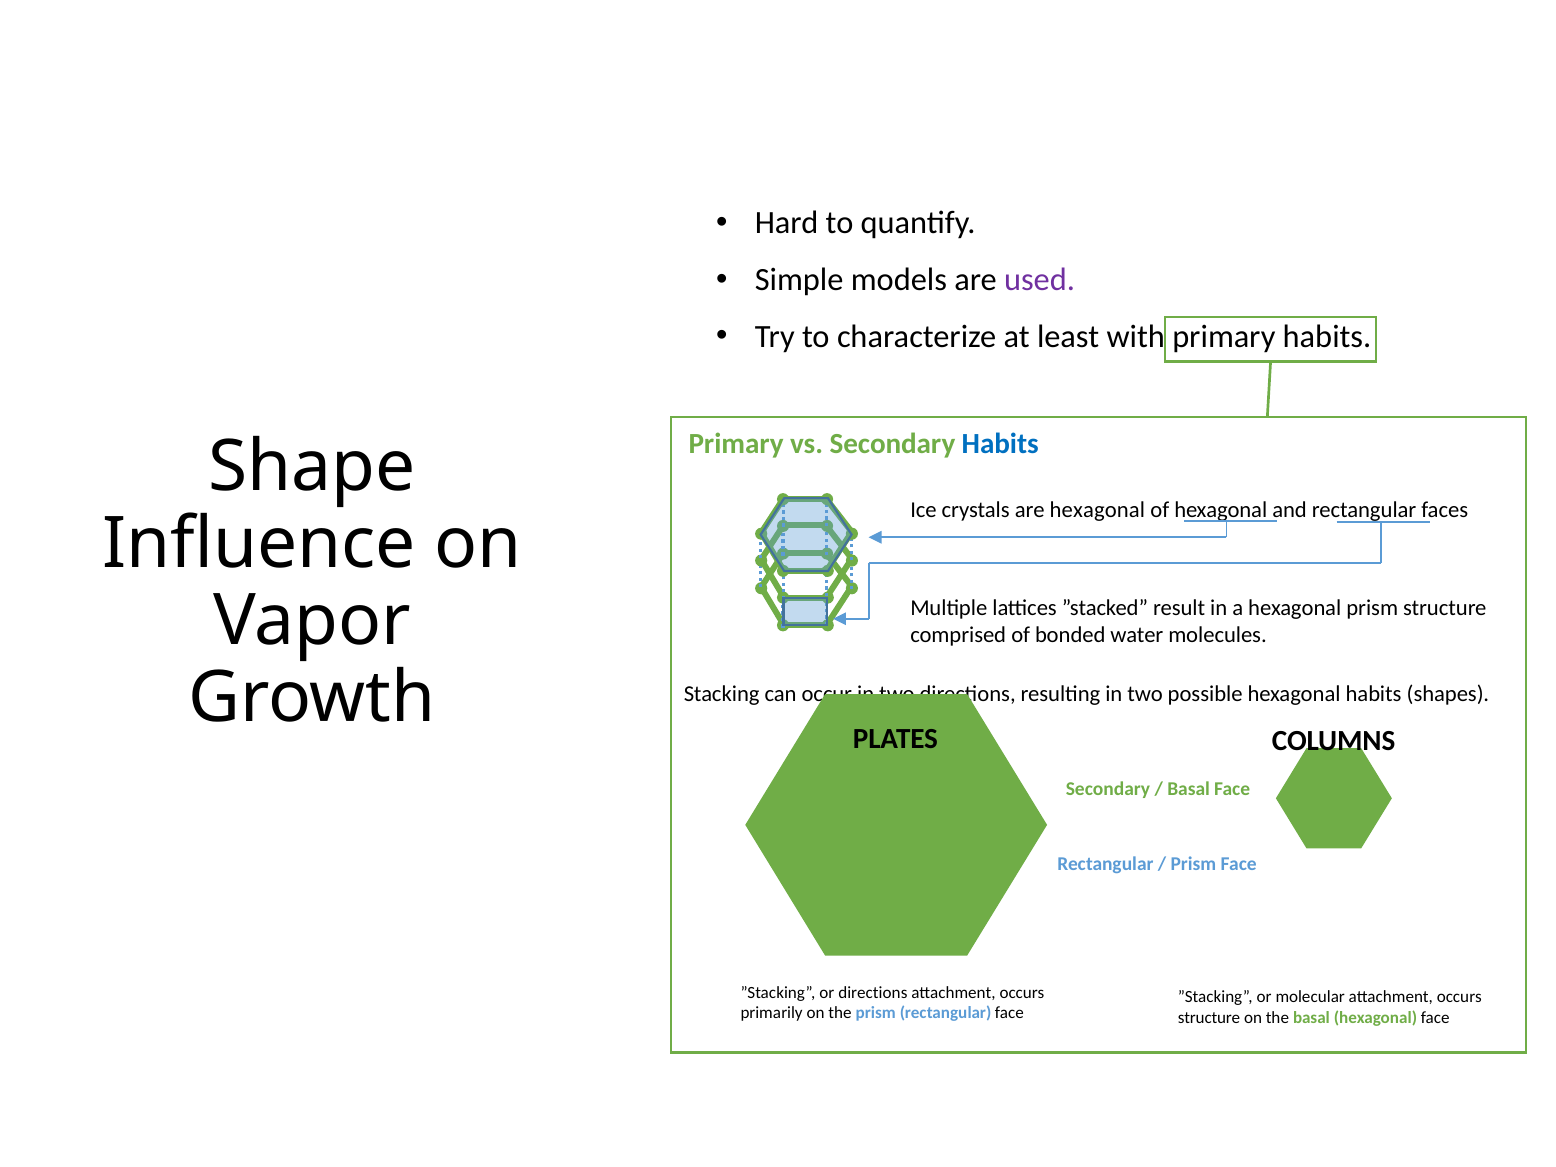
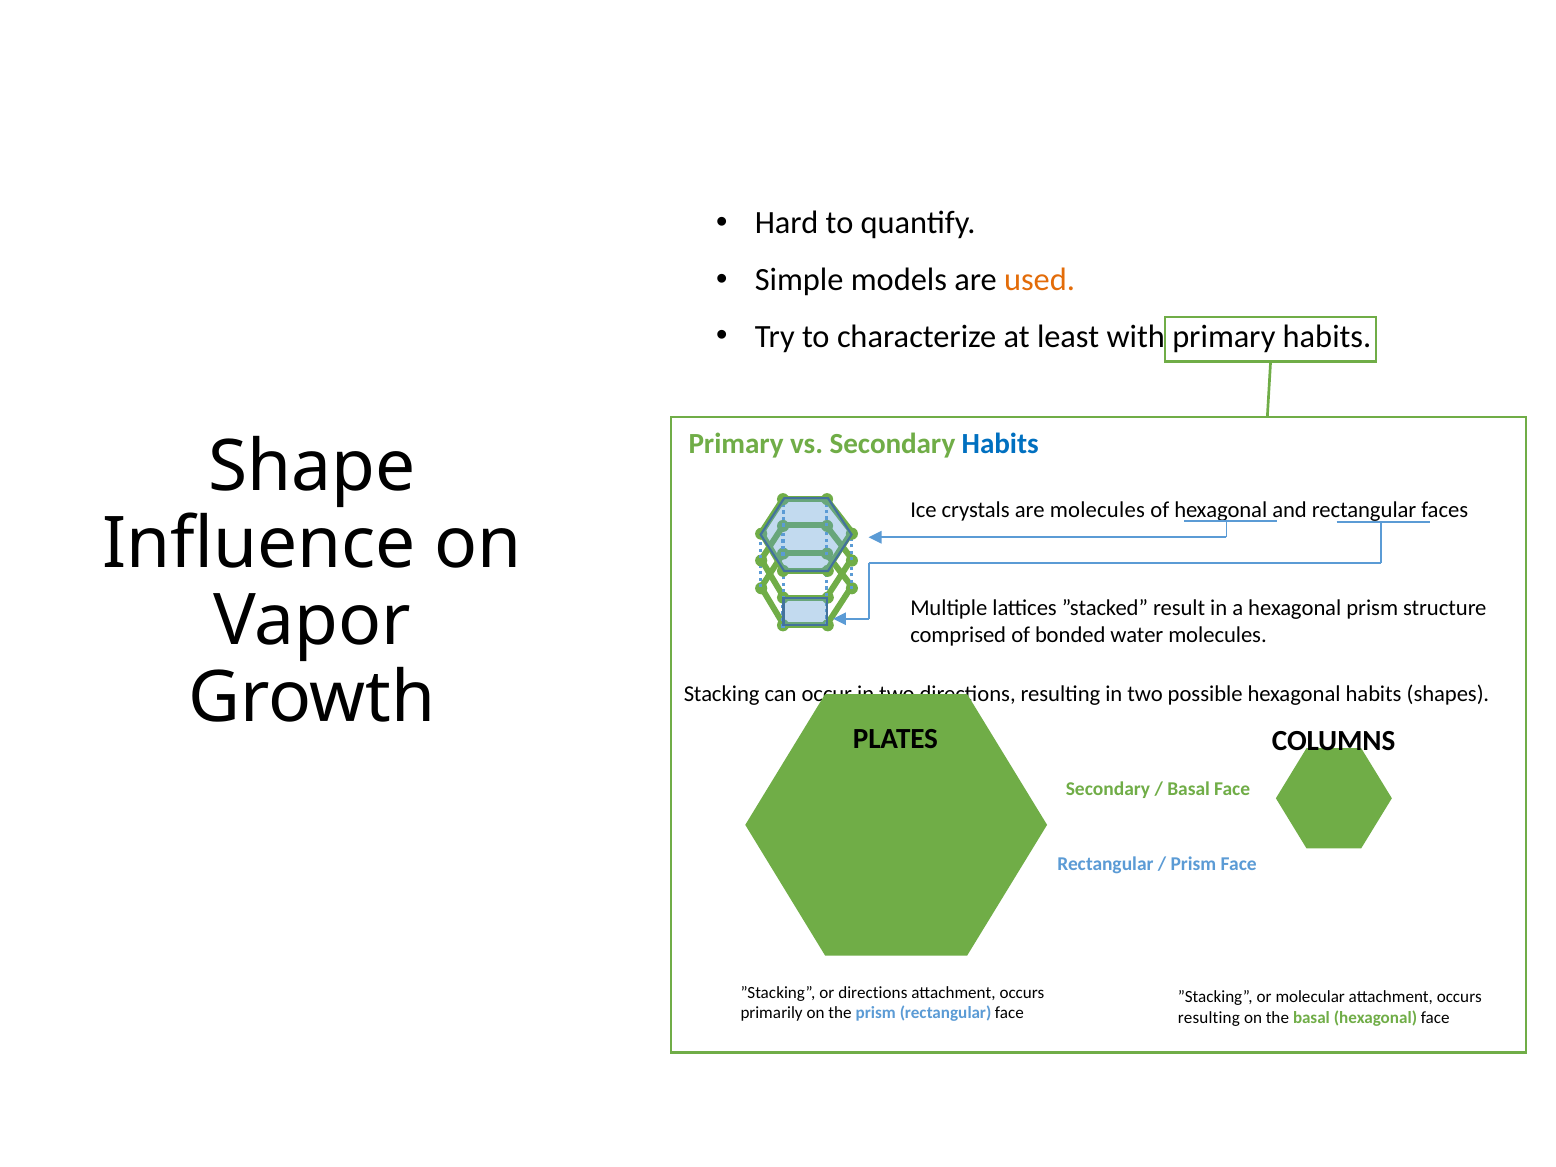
used colour: purple -> orange (1039, 280)
are hexagonal: hexagonal -> molecules (1097, 510)
structure: structure -> resulting (1209, 1018)
